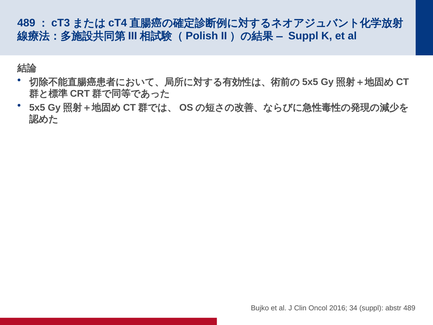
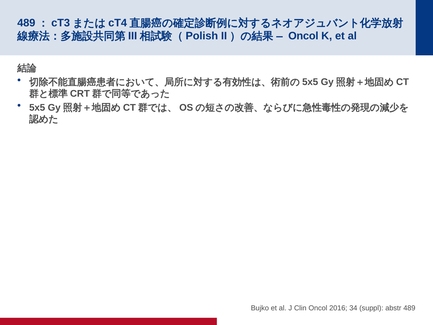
Suppl: Suppl -> Oncol (303, 36)
